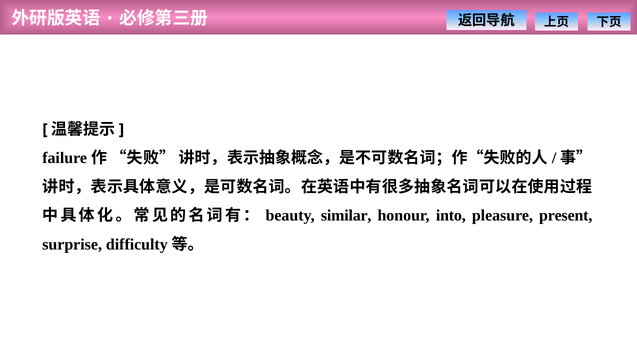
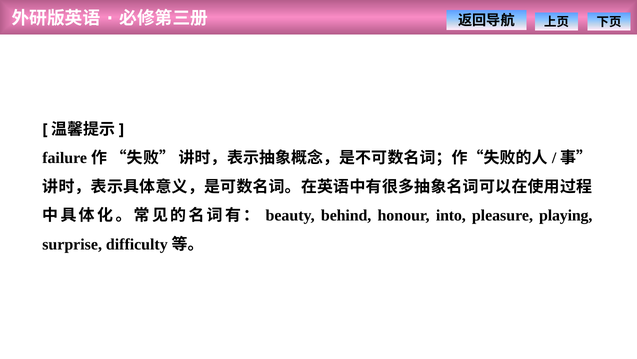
similar: similar -> behind (346, 215)
present: present -> playing (566, 215)
